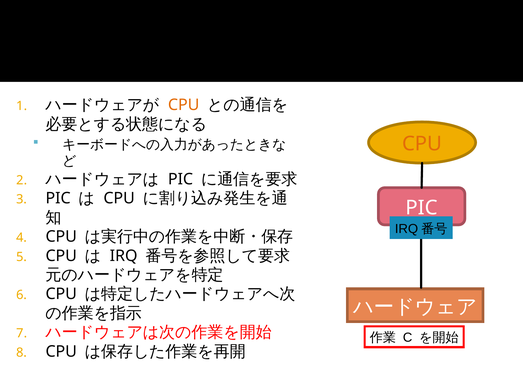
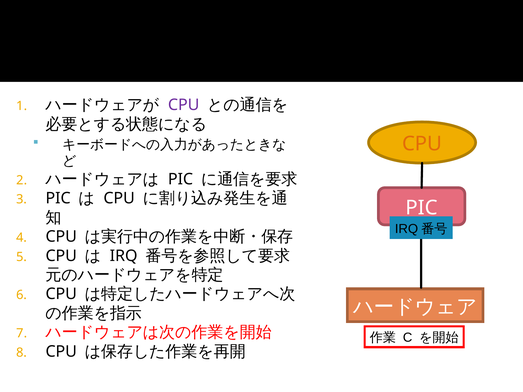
CPU colour: orange -> purple (184, 105)
